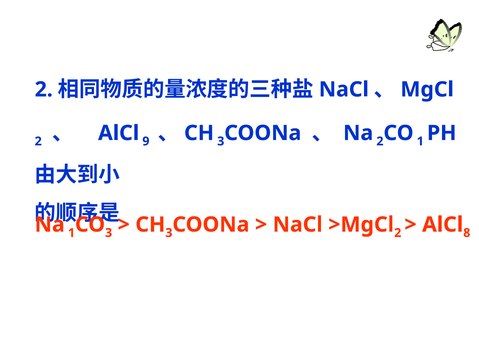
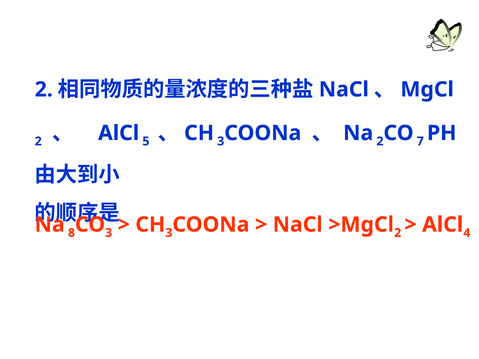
9: 9 -> 5 (146, 141)
1: 1 -> 7 (420, 141)
Na 1: 1 -> 8 (71, 233)
8: 8 -> 4 (467, 233)
